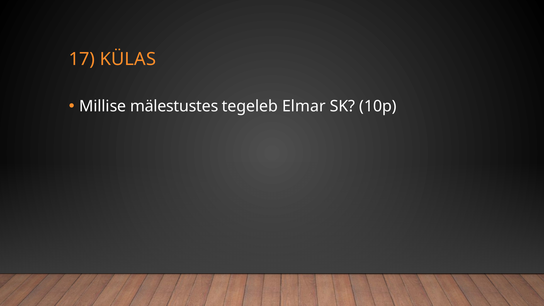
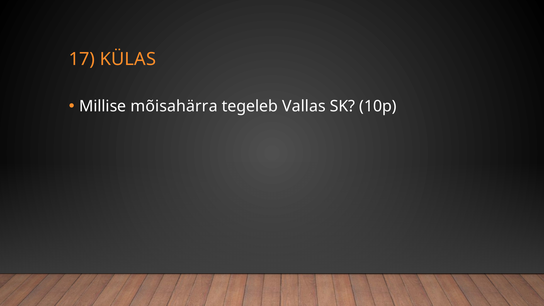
mälestustes: mälestustes -> mõisahärra (174, 106)
Elmar: Elmar -> Vallas (304, 106)
